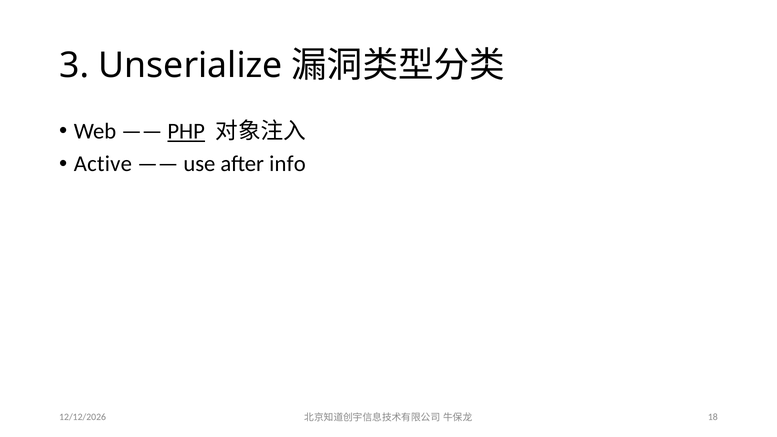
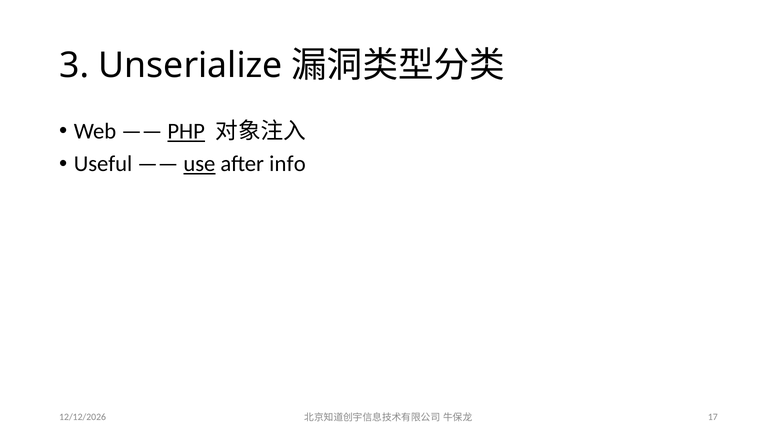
Active: Active -> Useful (103, 164)
use underline: none -> present (199, 164)
18: 18 -> 17 (713, 417)
